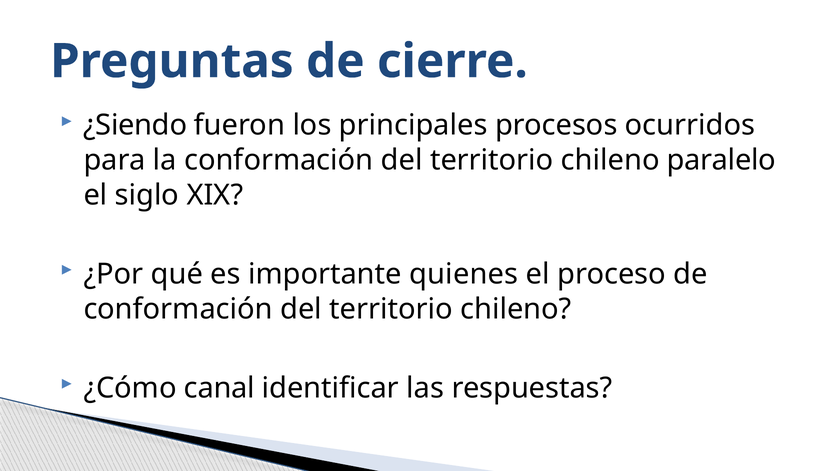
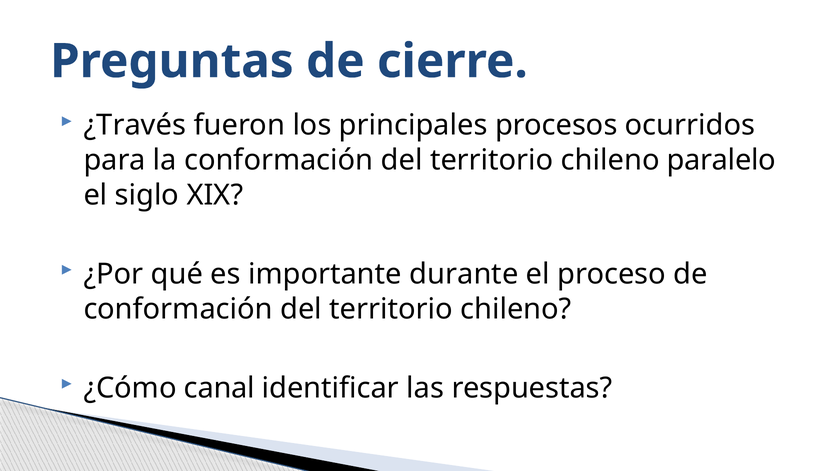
¿Siendo: ¿Siendo -> ¿Través (135, 125)
quienes: quienes -> durante (464, 274)
